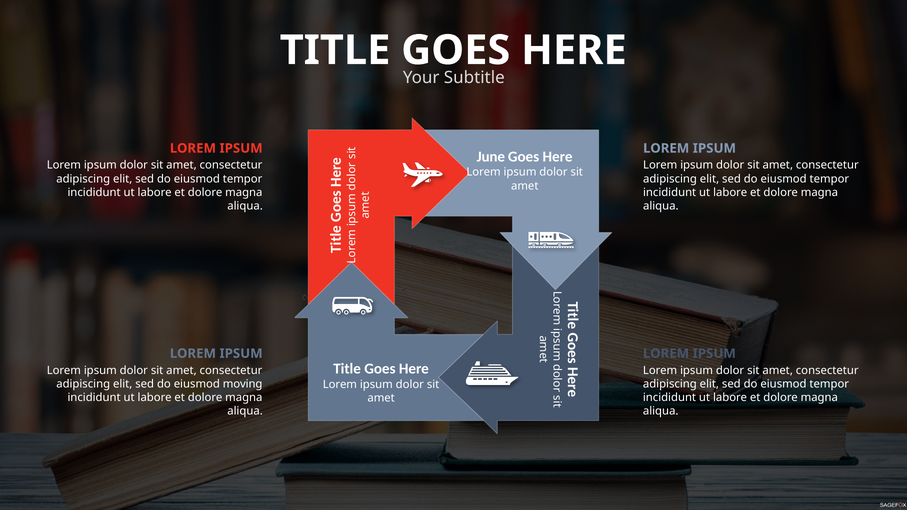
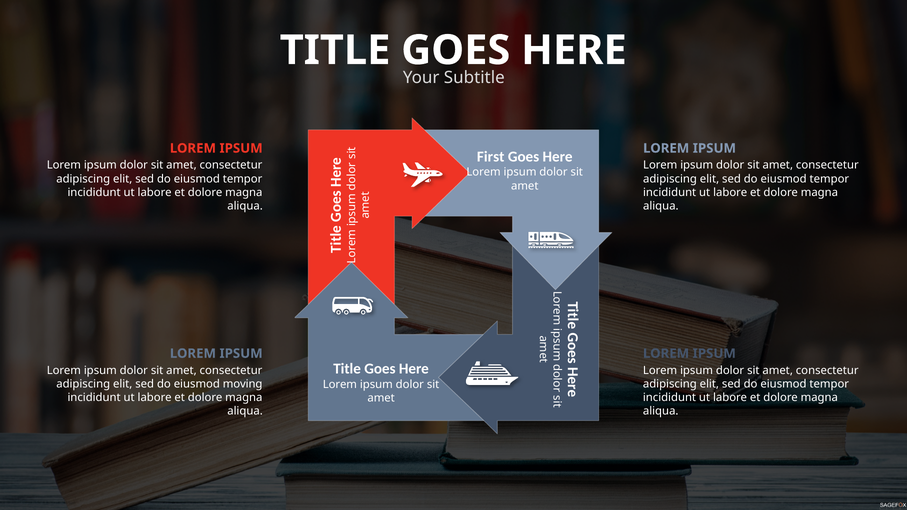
June: June -> First (491, 157)
